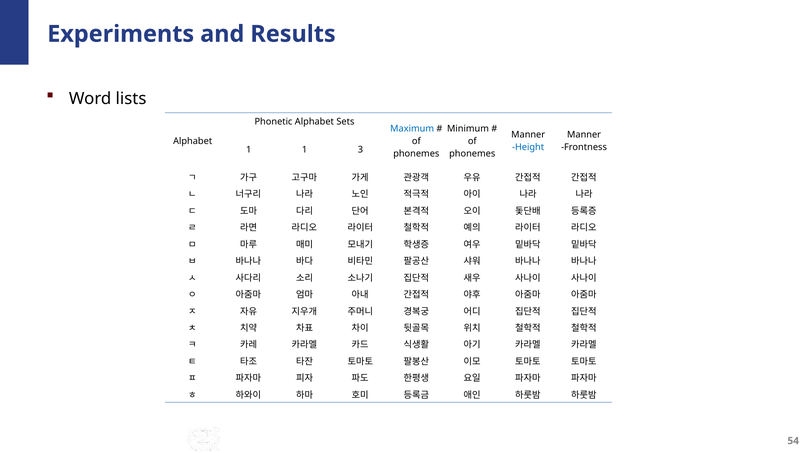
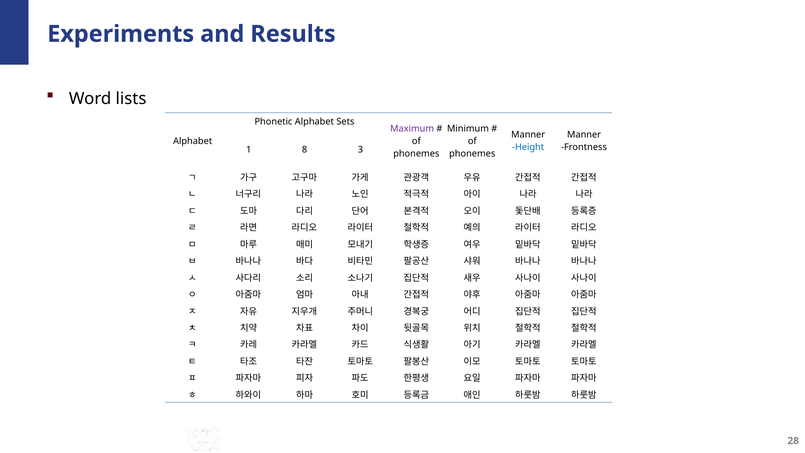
Maximum colour: blue -> purple (412, 128)
1 1: 1 -> 8 (305, 149)
54: 54 -> 28 (793, 441)
